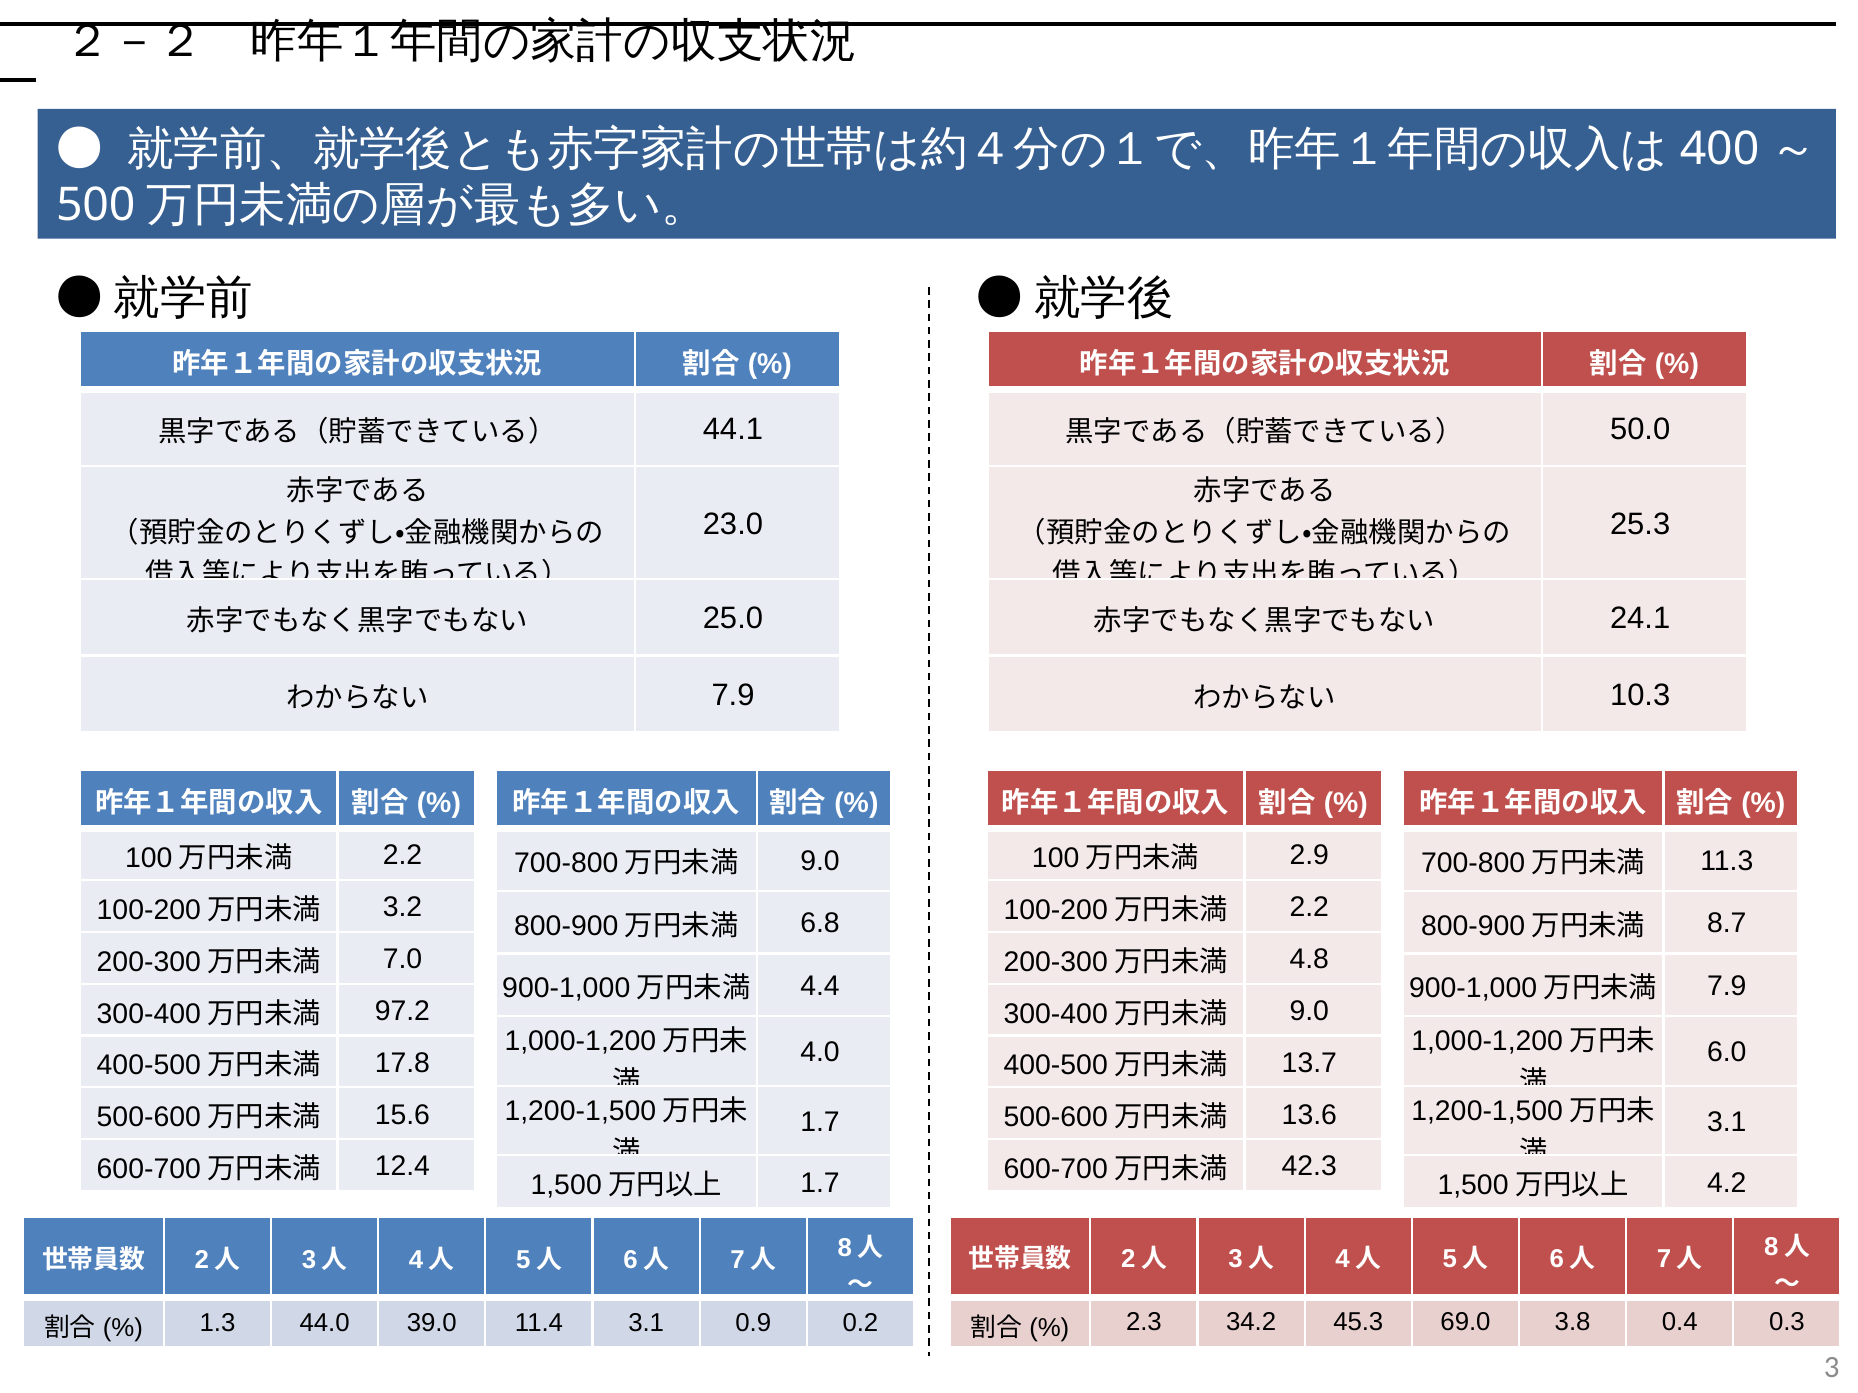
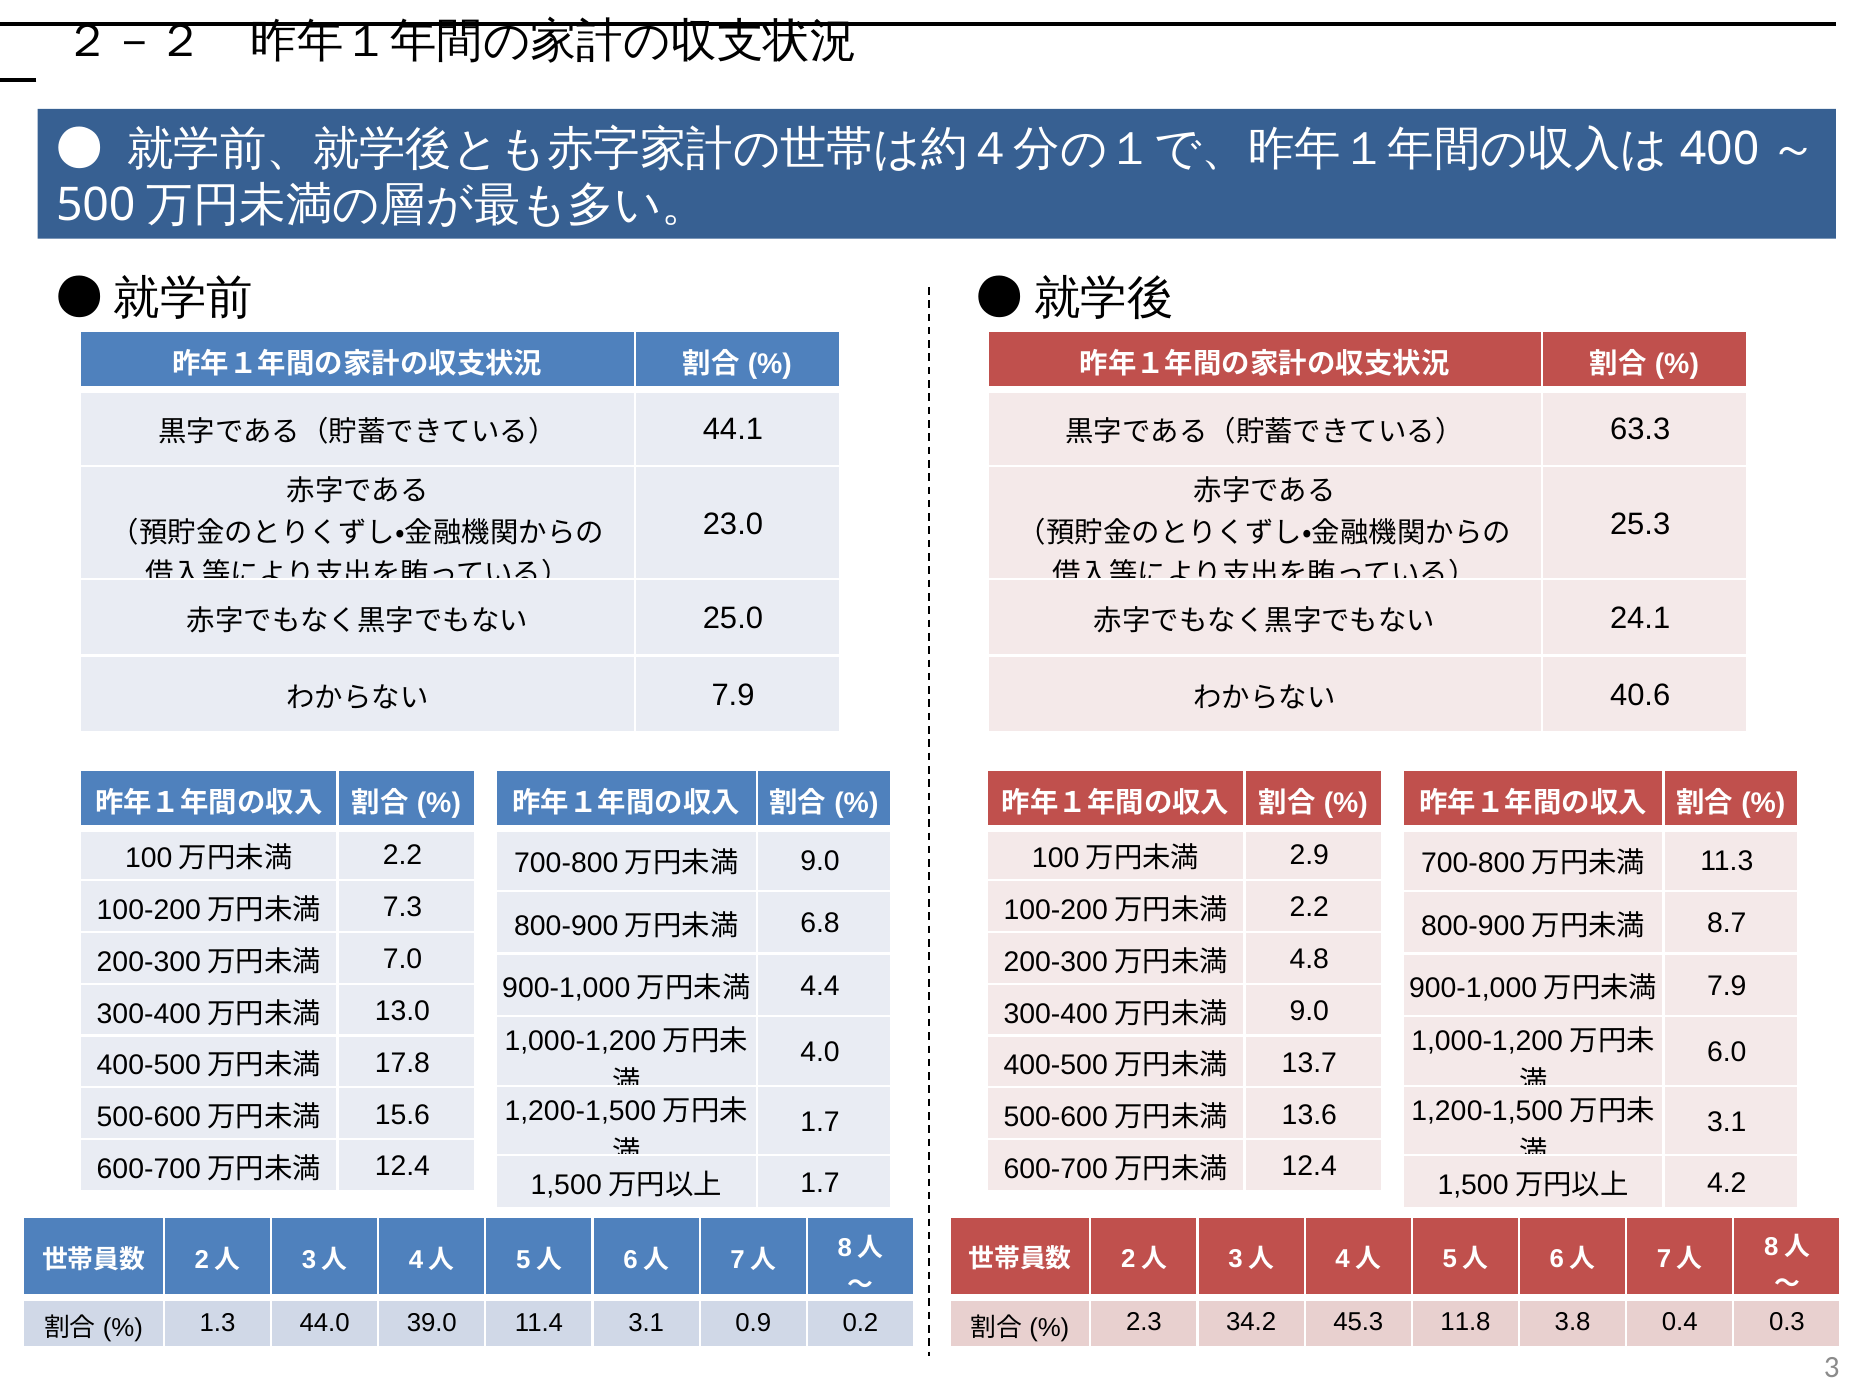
50.0: 50.0 -> 63.3 (1640, 429)
10.3: 10.3 -> 40.6 (1640, 696)
3.2: 3.2 -> 7.3 (402, 908)
97.2: 97.2 -> 13.0 (402, 1011)
42.3: 42.3 -> 12.4 (1309, 1167)
69.0: 69.0 -> 11.8 (1465, 1323)
